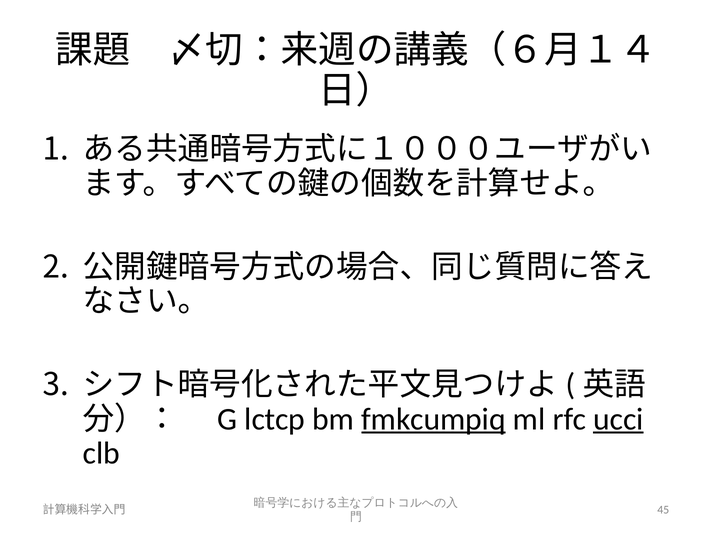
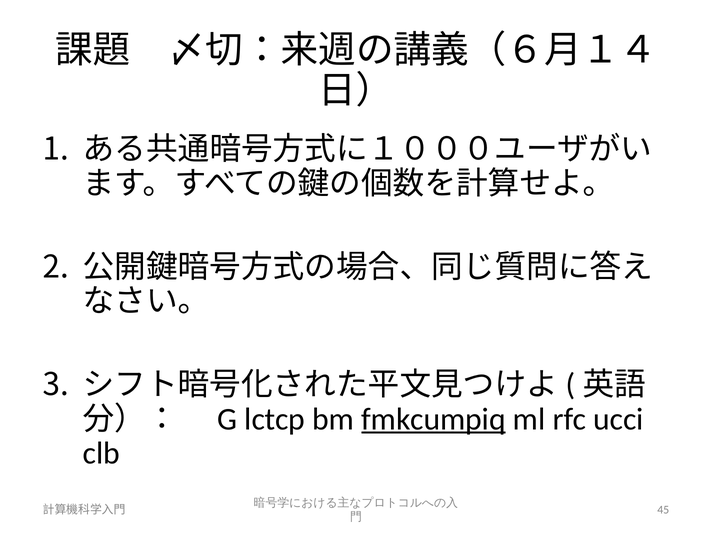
ucci underline: present -> none (618, 419)
